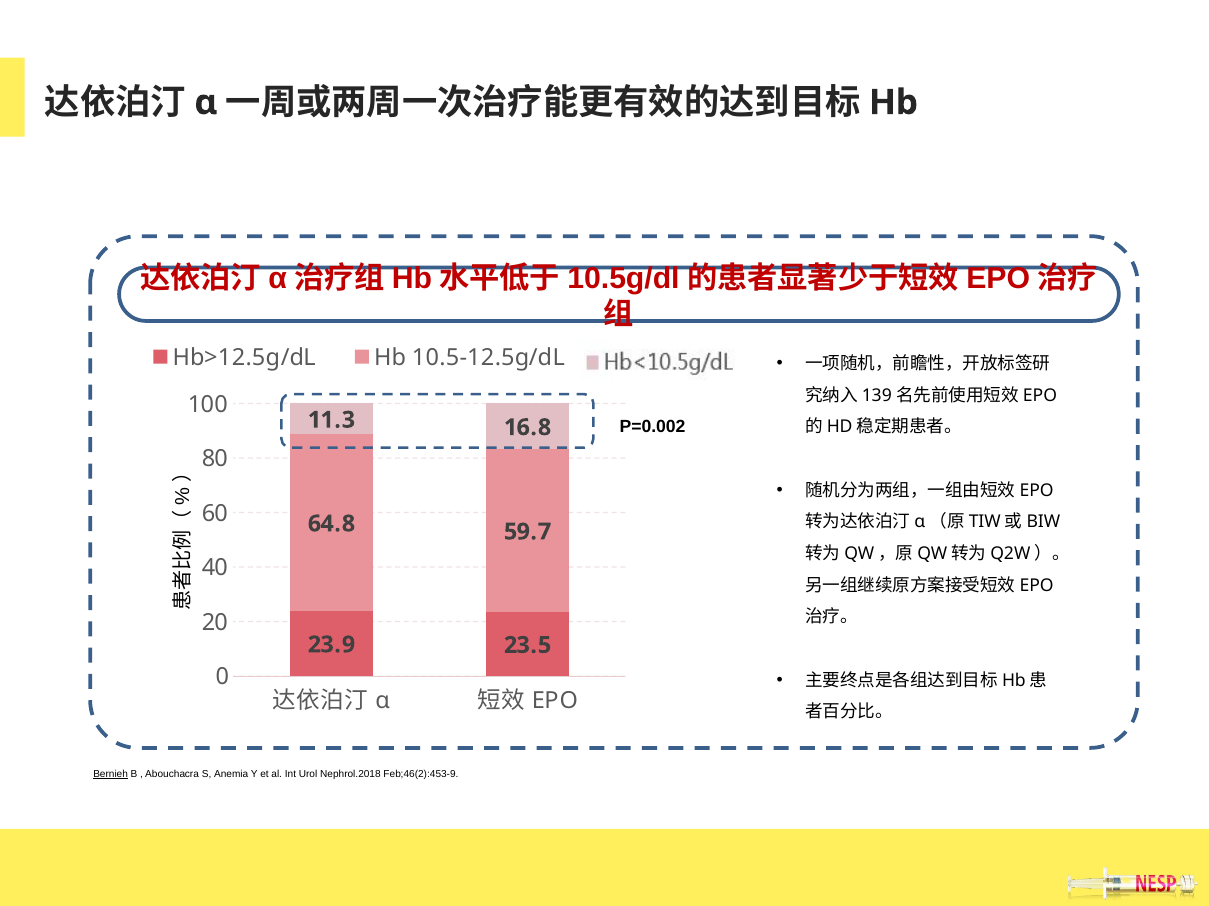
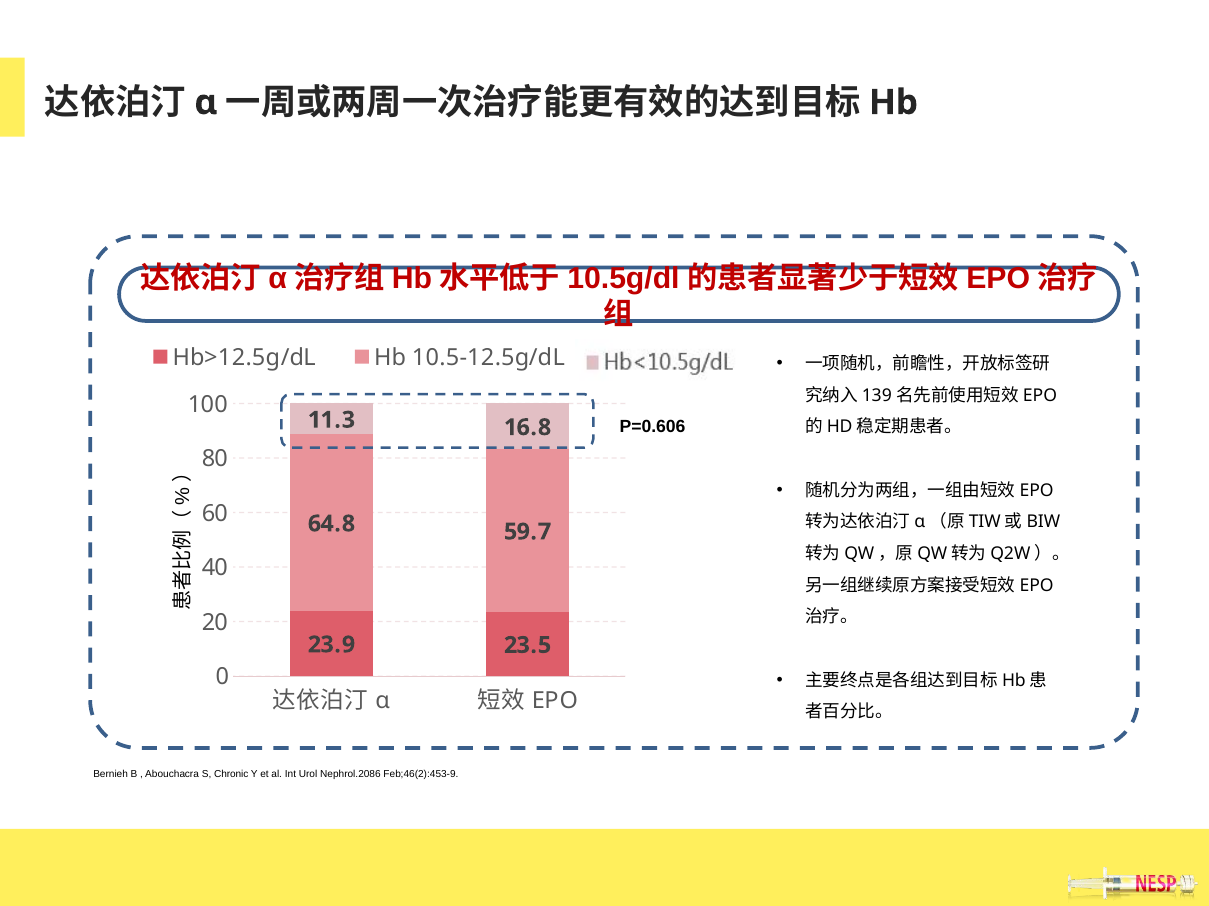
P=0.002: P=0.002 -> P=0.606 (653, 427)
Bernieh underline: present -> none (111, 775)
Anemia: Anemia -> Chronic (231, 775)
Nephrol.2018: Nephrol.2018 -> Nephrol.2086 (350, 775)
